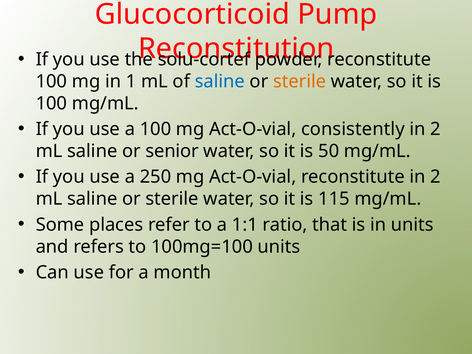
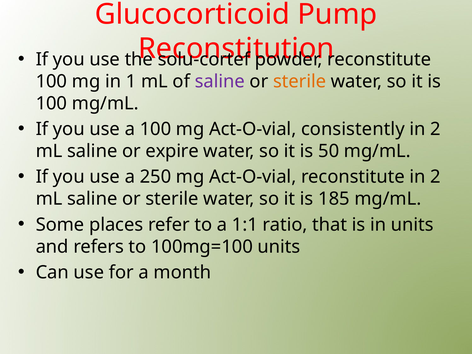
saline colour: blue -> purple (220, 81)
senior: senior -> expire (172, 151)
115: 115 -> 185 (334, 199)
